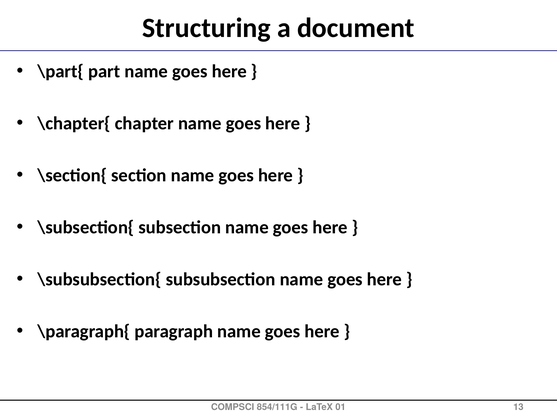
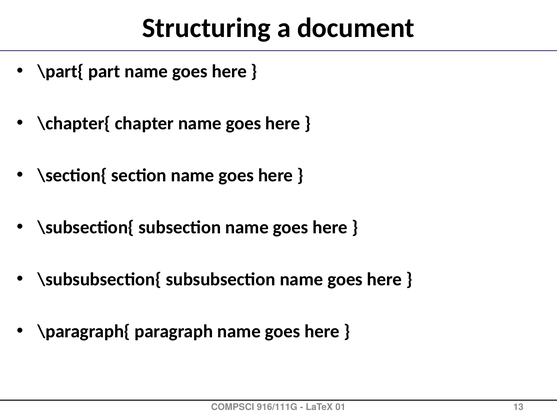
854/111G: 854/111G -> 916/111G (277, 407)
